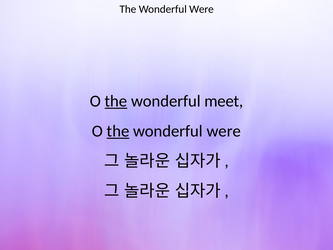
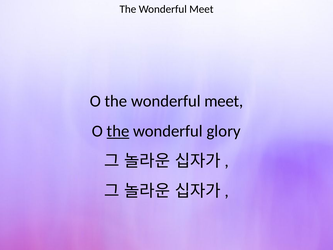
Were: Were -> Meet (201, 9)
the underline: present -> none (116, 101)
were: were -> glory (224, 131)
